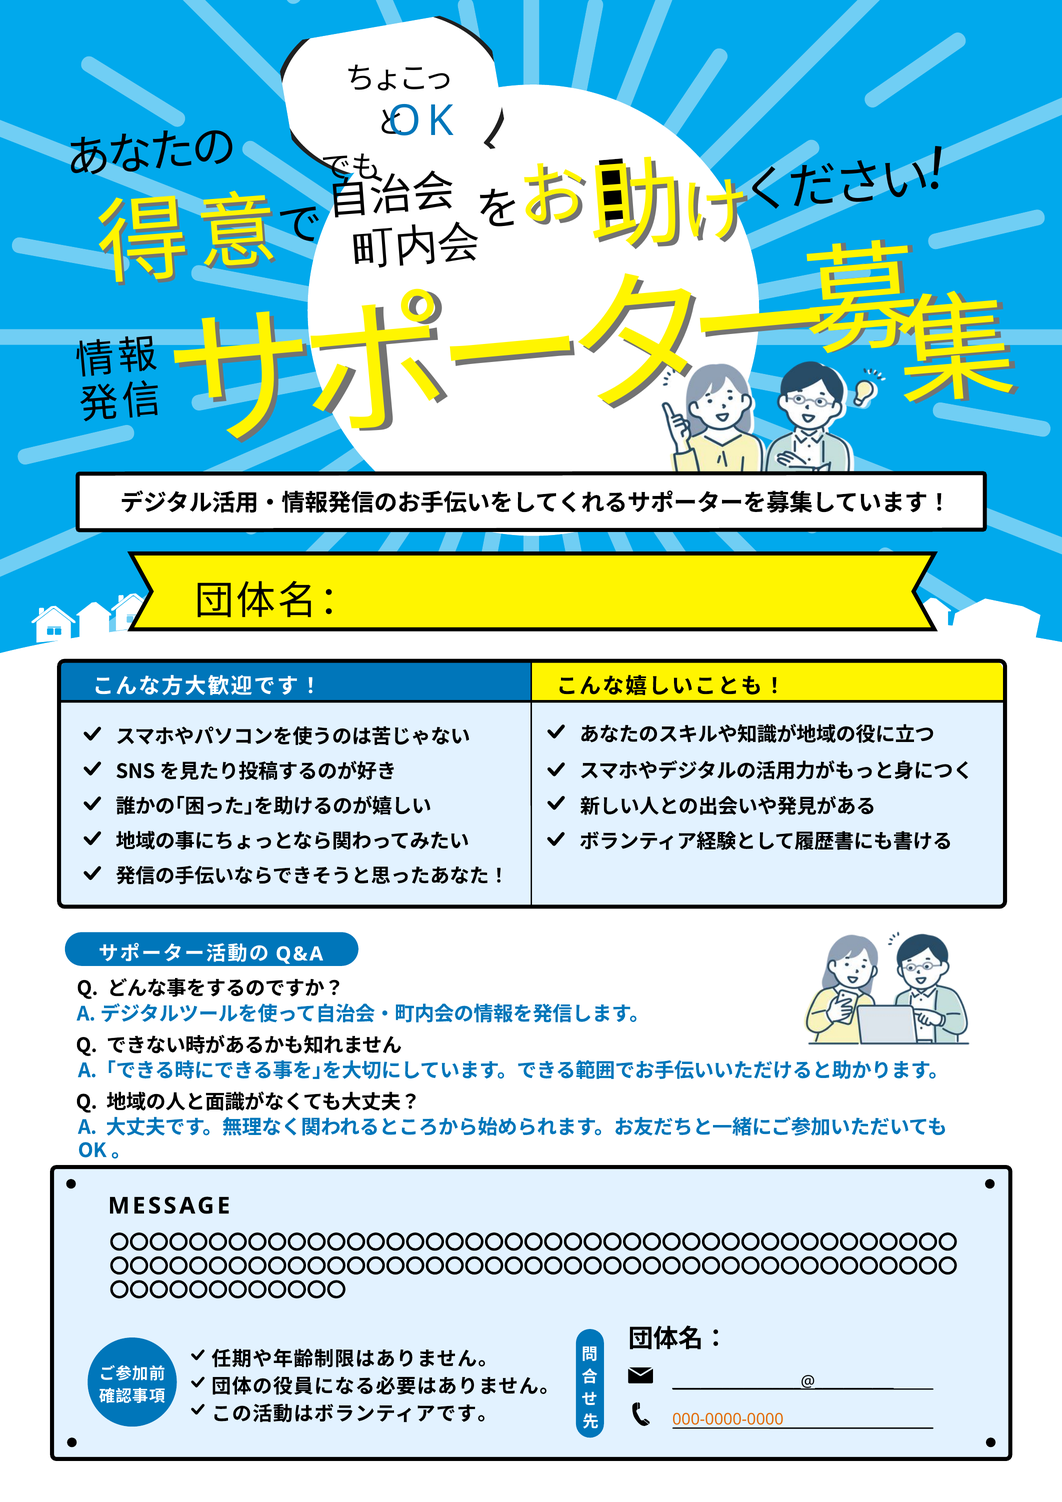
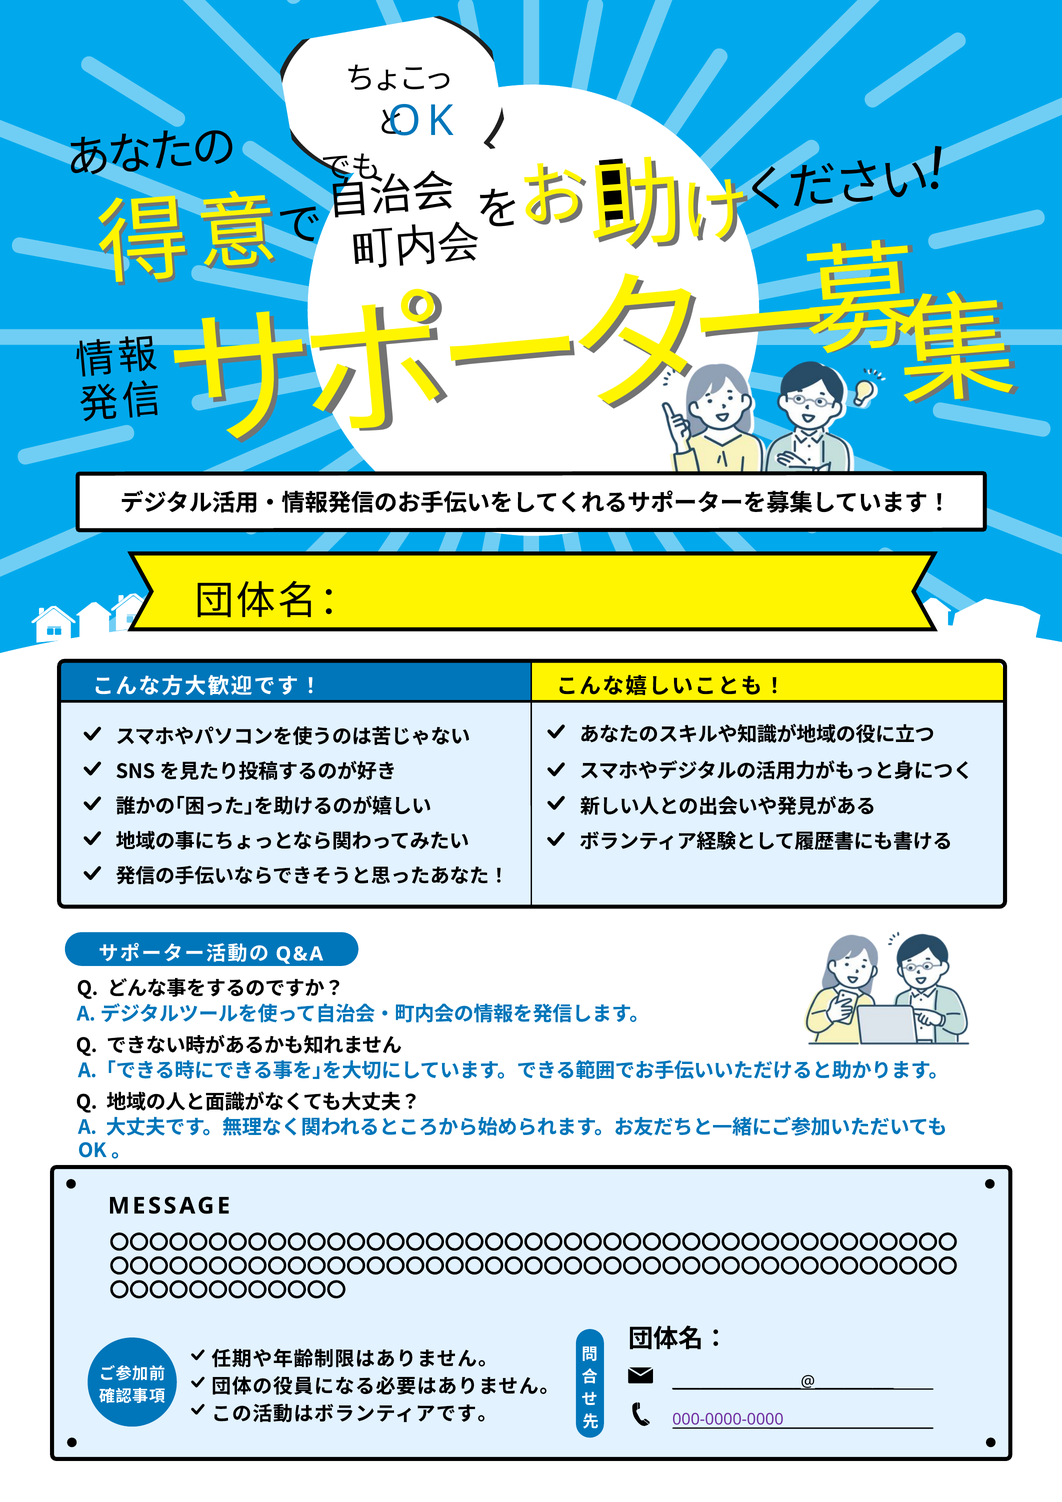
000-0000-0000 colour: orange -> purple (728, 1420)
